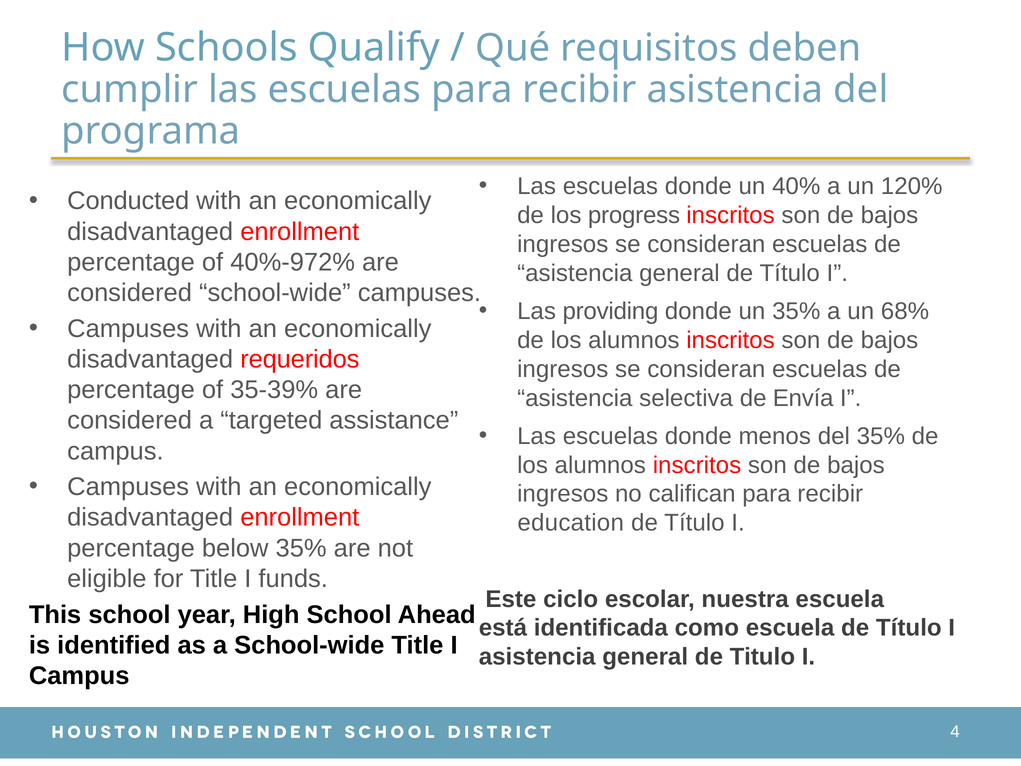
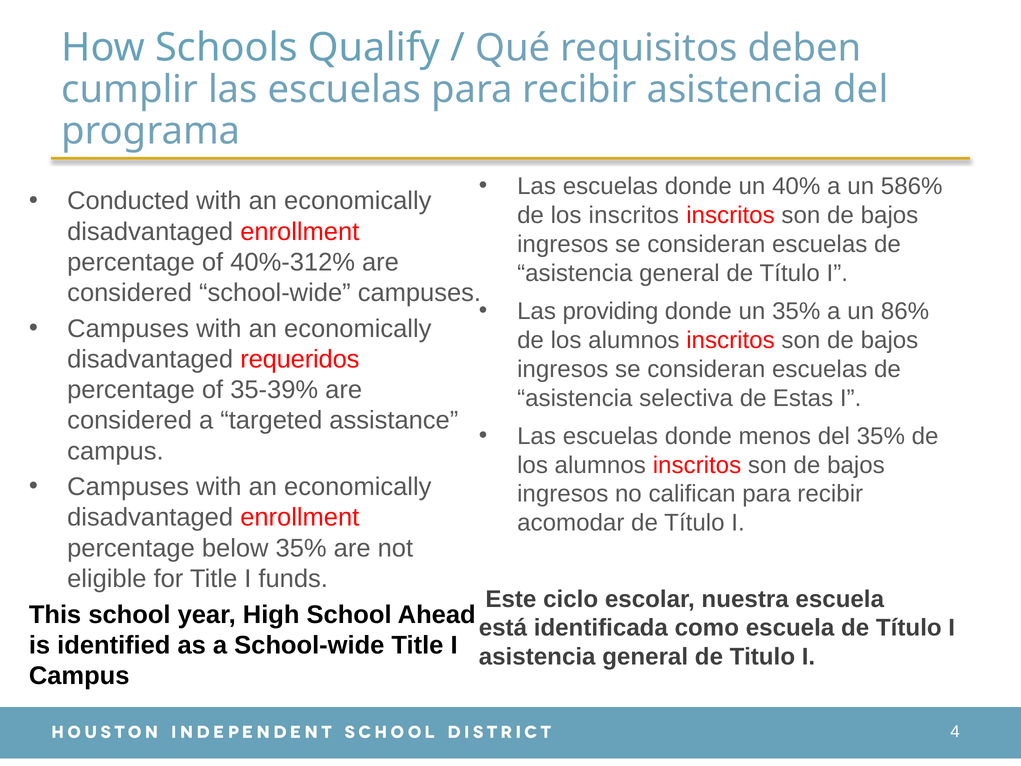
120%: 120% -> 586% (912, 186)
los progress: progress -> inscritos (634, 215)
40%-972%: 40%-972% -> 40%-312% (293, 262)
68%: 68% -> 86% (905, 311)
Envía: Envía -> Estas (803, 398)
education: education -> acomodar (571, 523)
